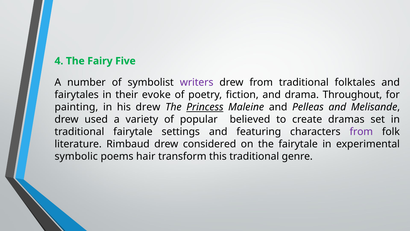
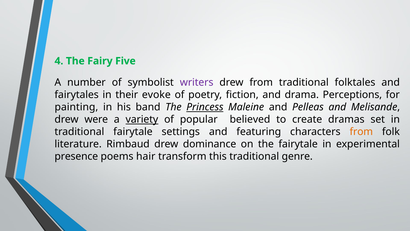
Throughout: Throughout -> Perceptions (352, 95)
his drew: drew -> band (148, 107)
used: used -> were (96, 119)
variety underline: none -> present (142, 119)
from colour: purple -> orange (361, 132)
considered: considered -> dominance (210, 144)
symbolic: symbolic -> presence (76, 156)
